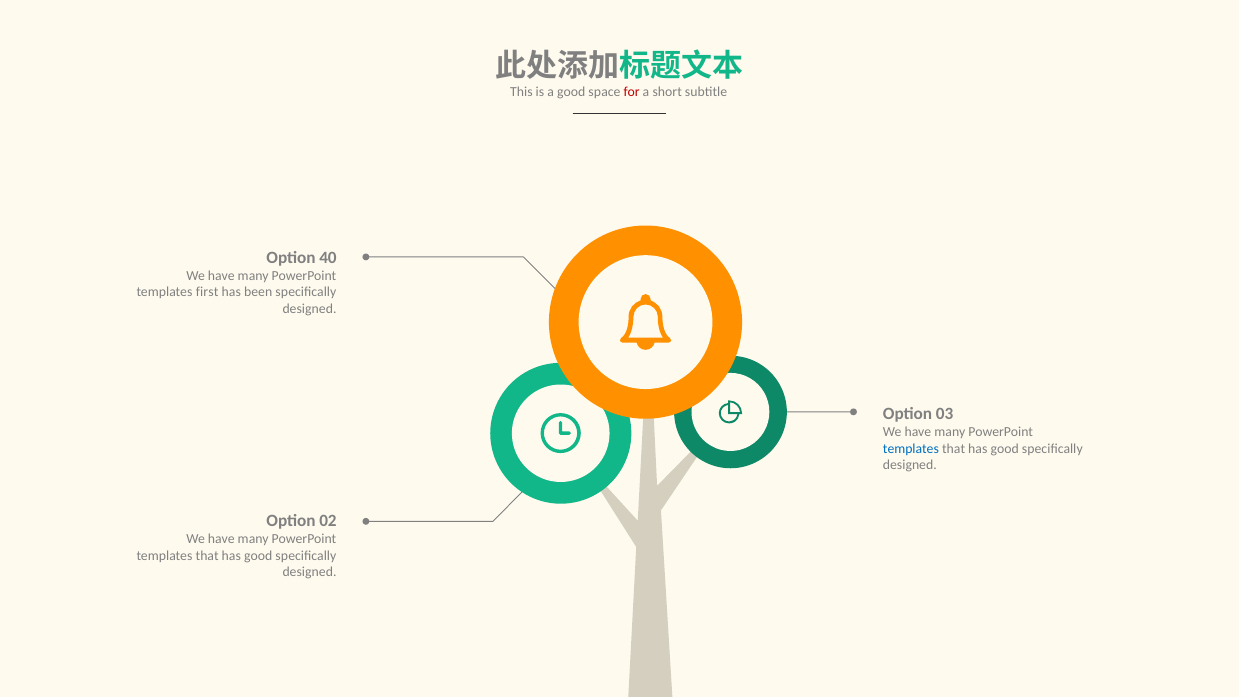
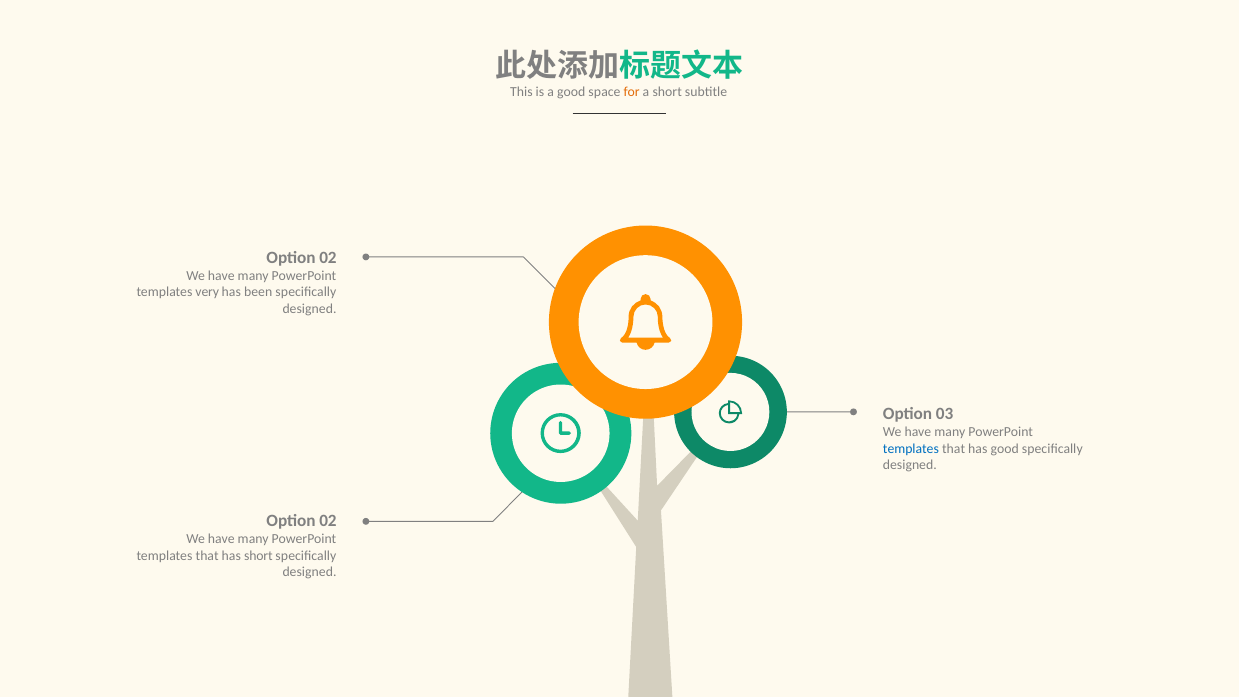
for colour: red -> orange (632, 92)
40: 40 -> 02 (328, 257)
first: first -> very (207, 292)
good: good -> short (258, 556)
